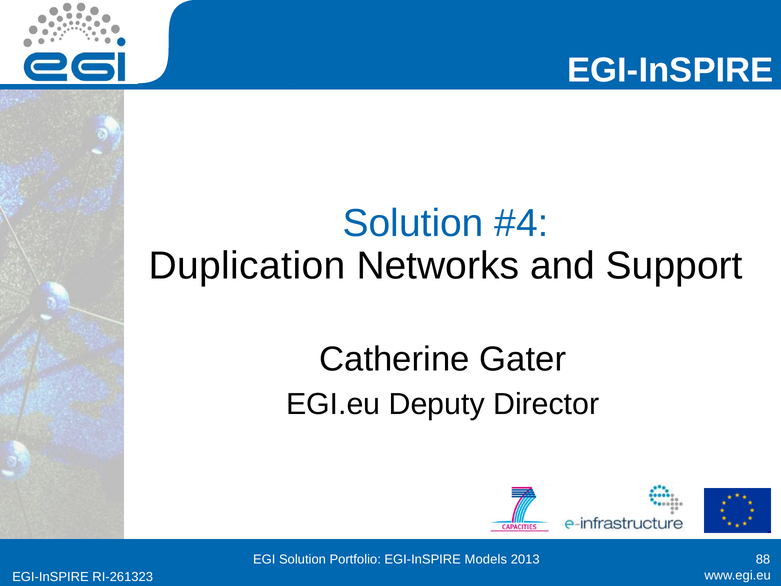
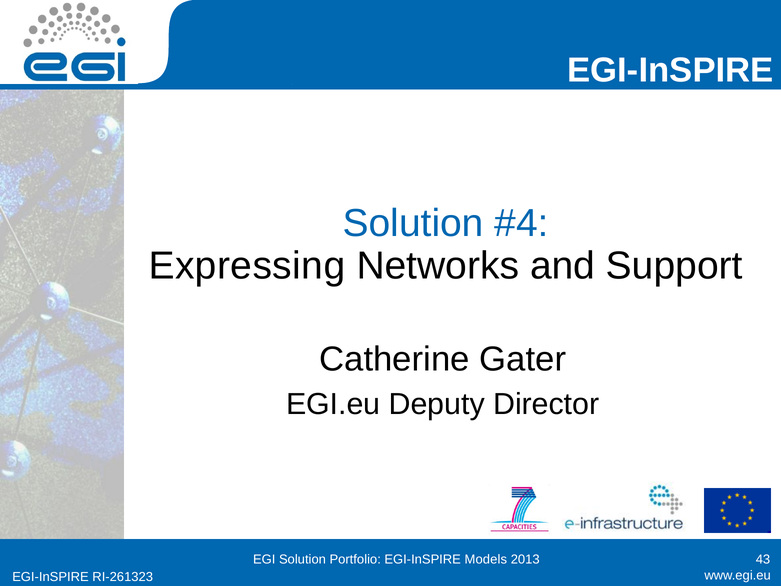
Duplication: Duplication -> Expressing (247, 266)
88: 88 -> 43 (763, 559)
